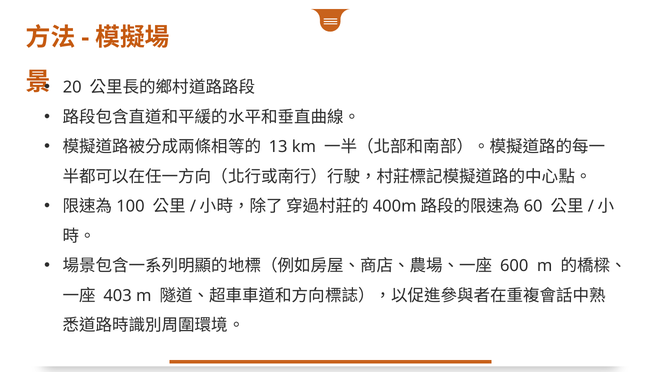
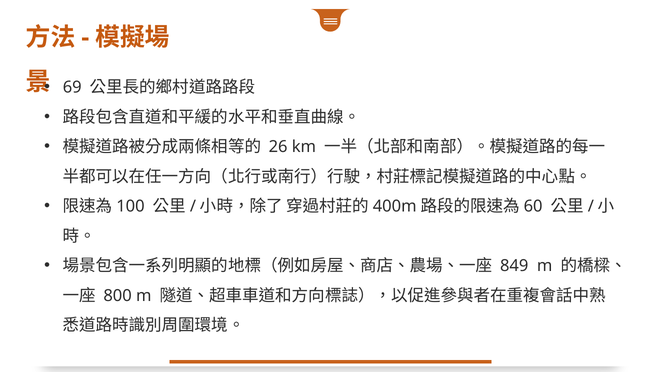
20: 20 -> 69 (72, 87)
13: 13 -> 26 (278, 147)
600: 600 -> 849 (514, 266)
403: 403 -> 800 (118, 296)
